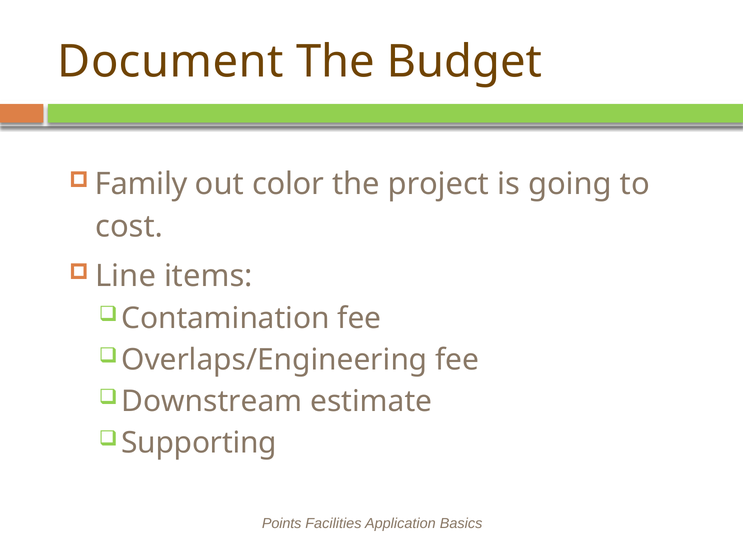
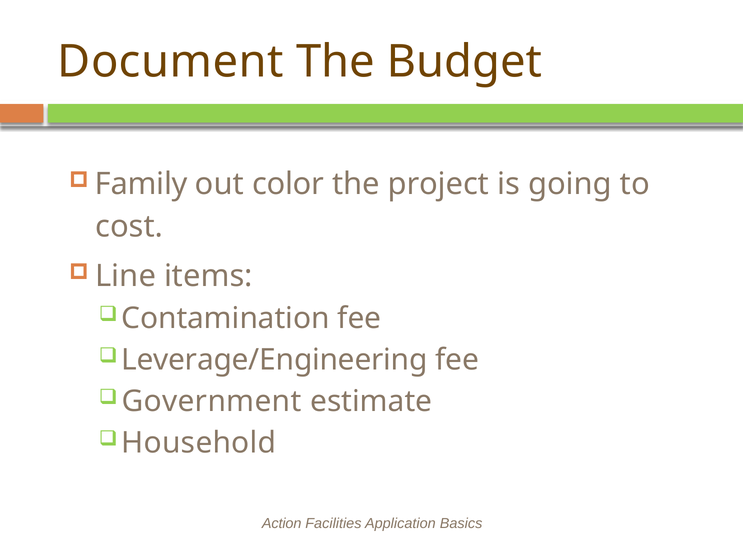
Overlaps/Engineering: Overlaps/Engineering -> Leverage/Engineering (274, 360)
Downstream: Downstream -> Government (212, 402)
Supporting: Supporting -> Household (199, 443)
Points: Points -> Action (282, 524)
